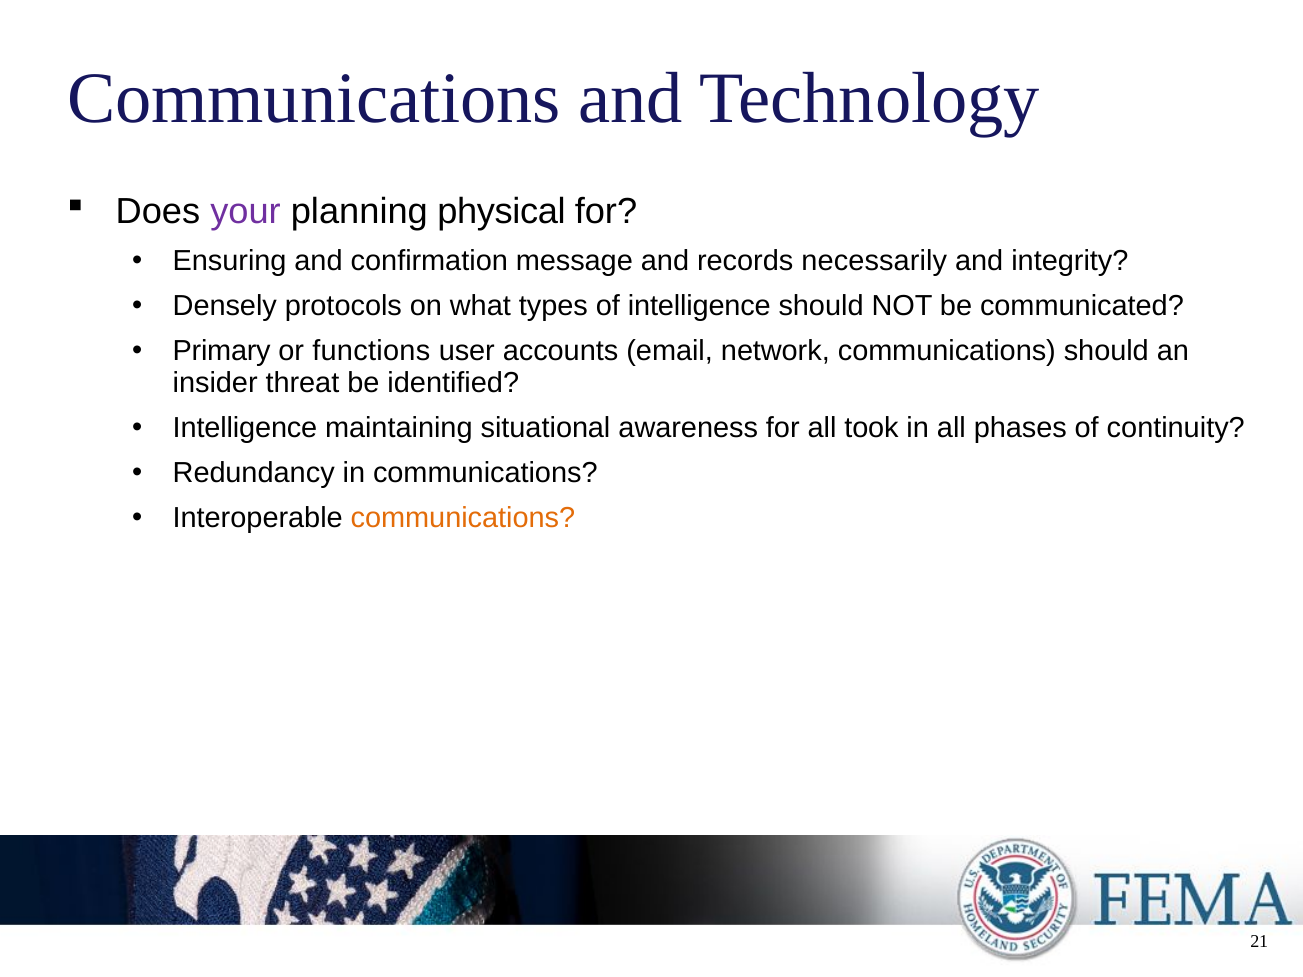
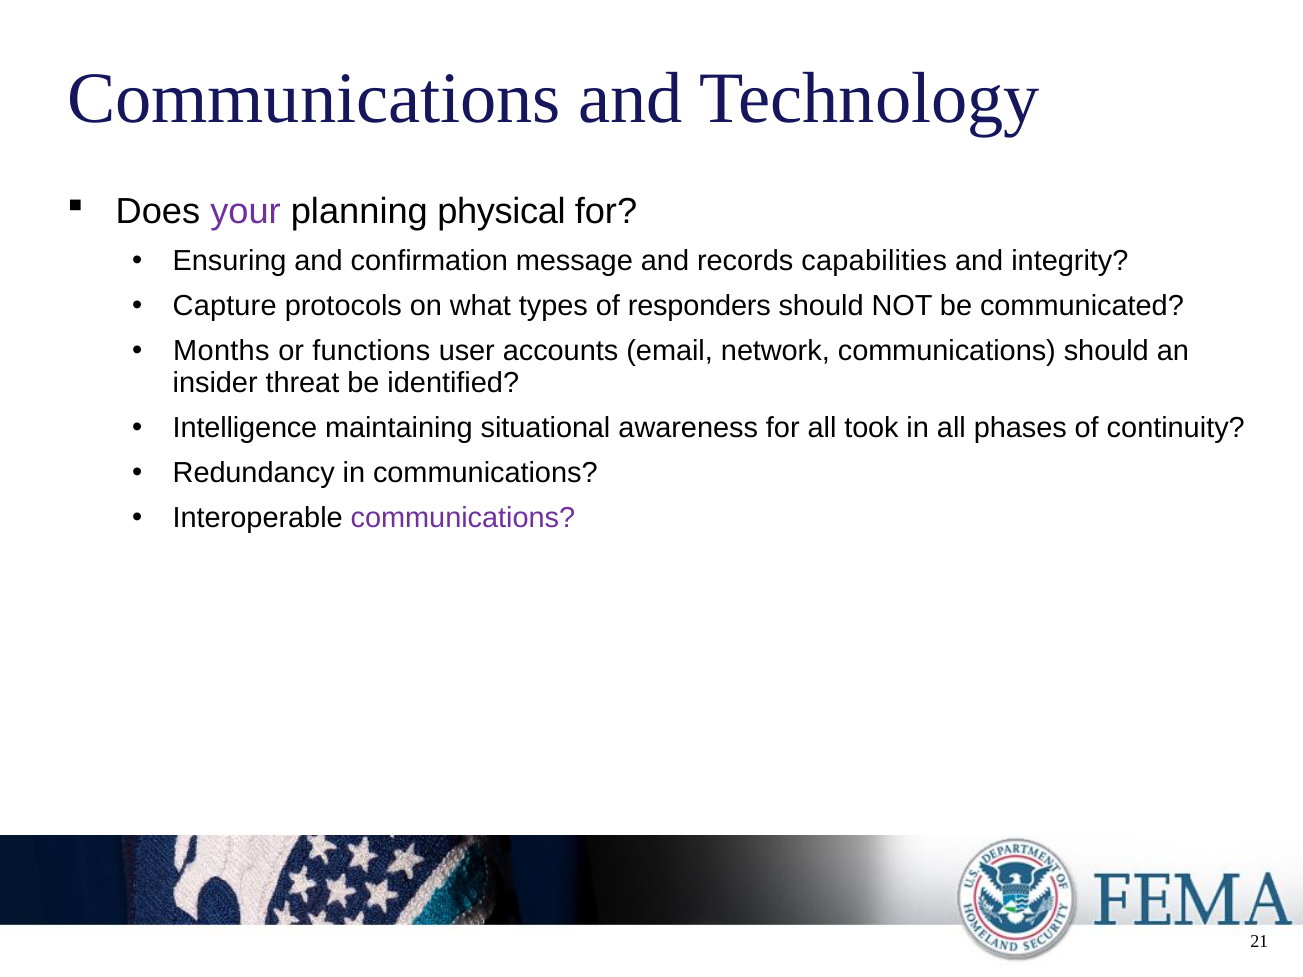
necessarily: necessarily -> capabilities (874, 261)
Densely: Densely -> Capture (225, 306)
of intelligence: intelligence -> responders (699, 306)
Primary: Primary -> Months (221, 351)
communications colour: orange -> purple (463, 518)
